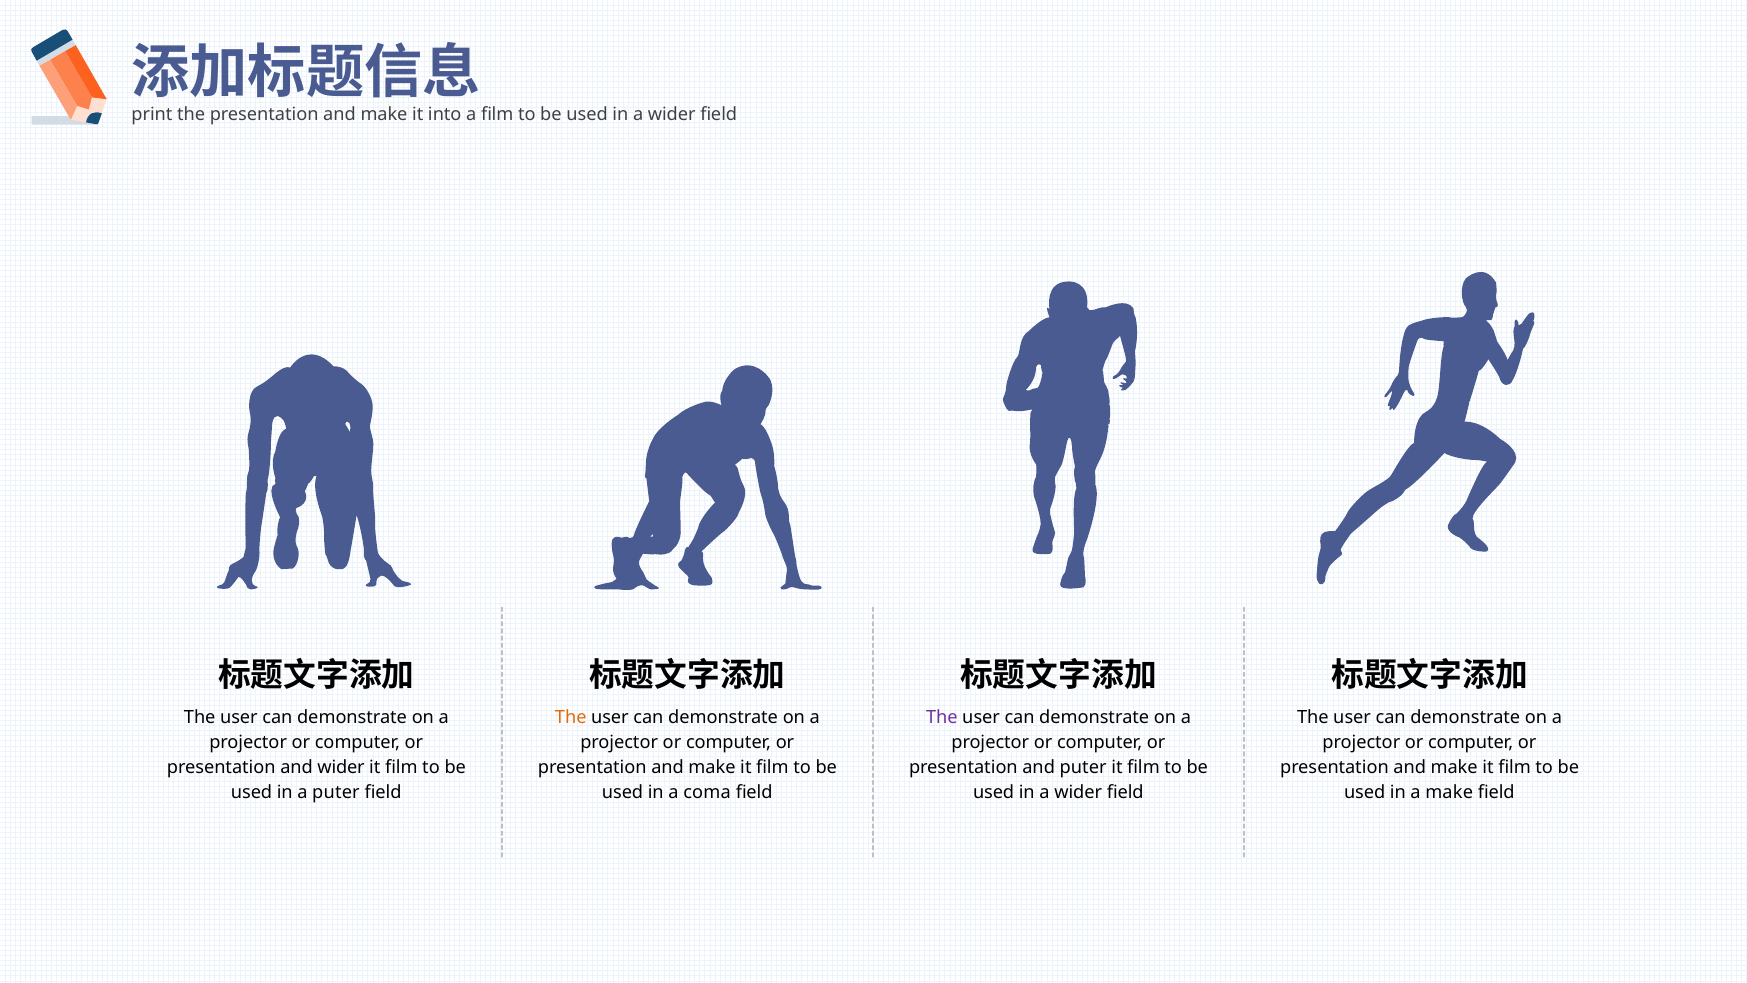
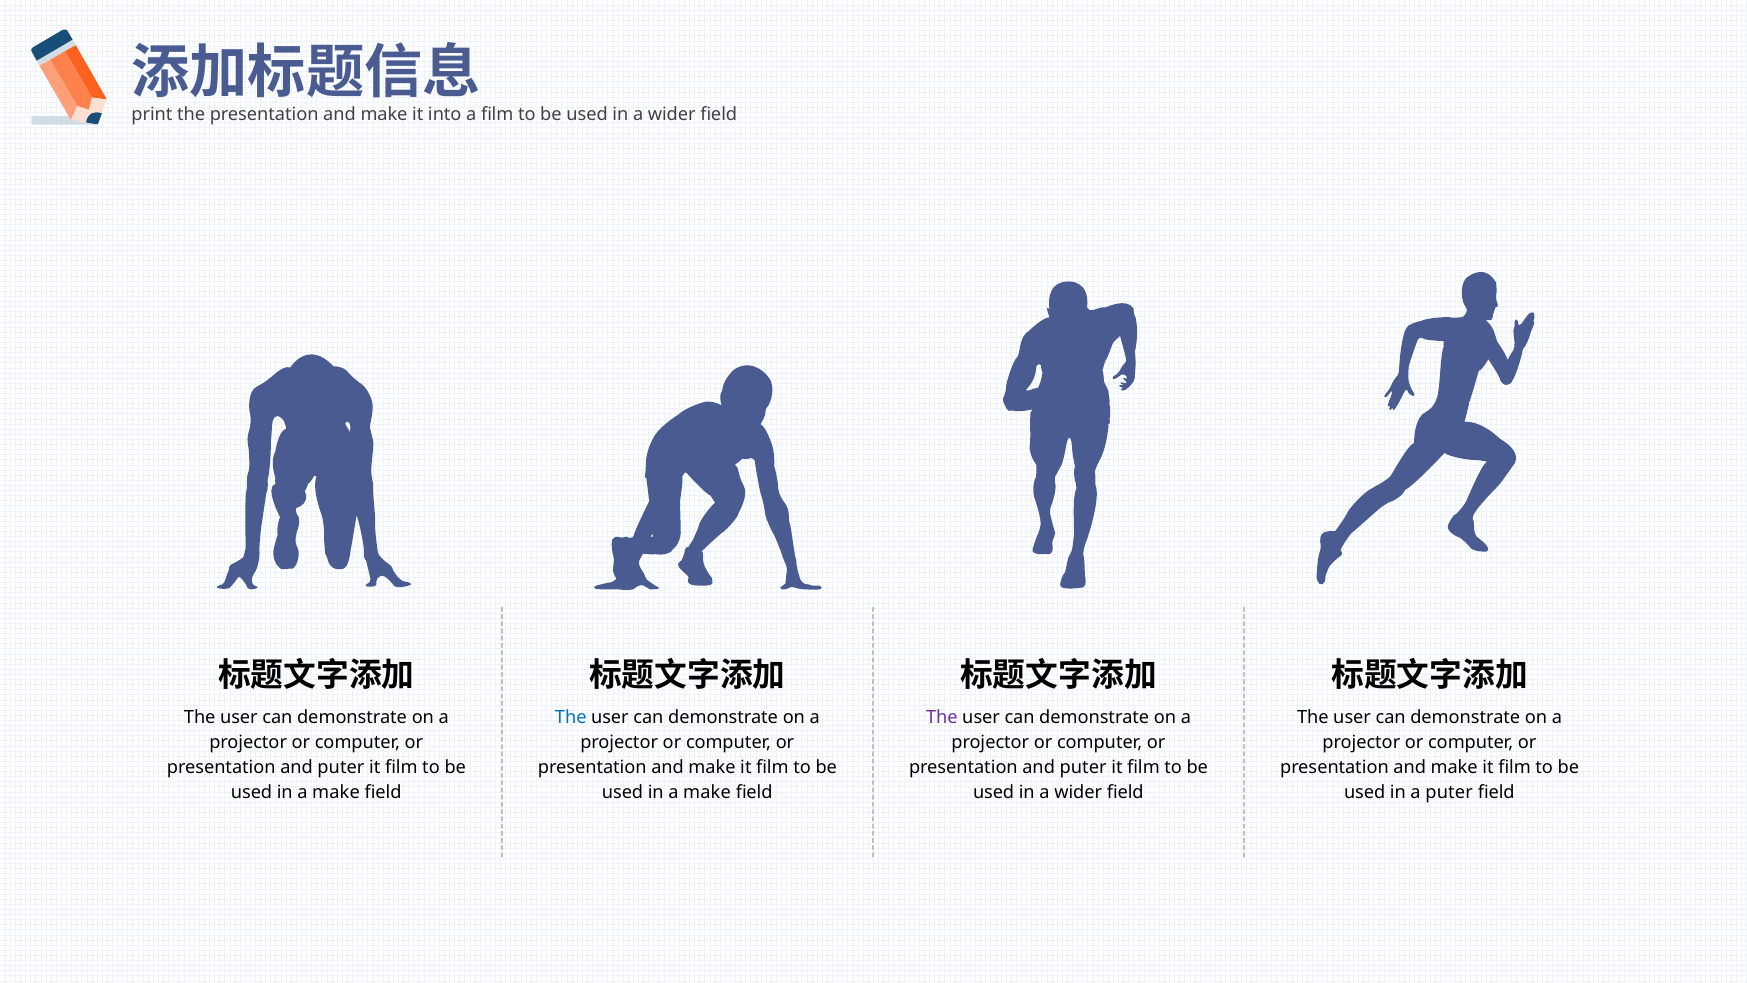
The colour: orange -> blue (571, 717)
wider: wider -> puter (341, 767)
puter: puter -> make (336, 792)
coma: coma -> make (707, 792)
a make: make -> puter (1449, 792)
